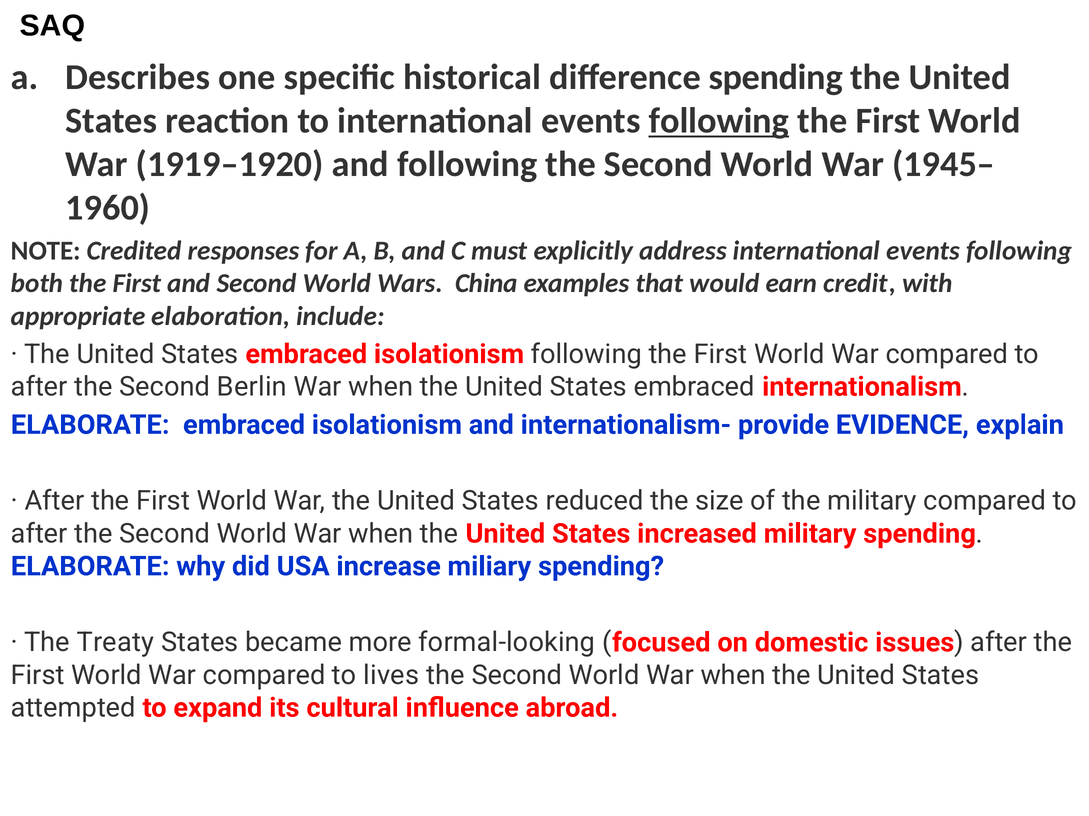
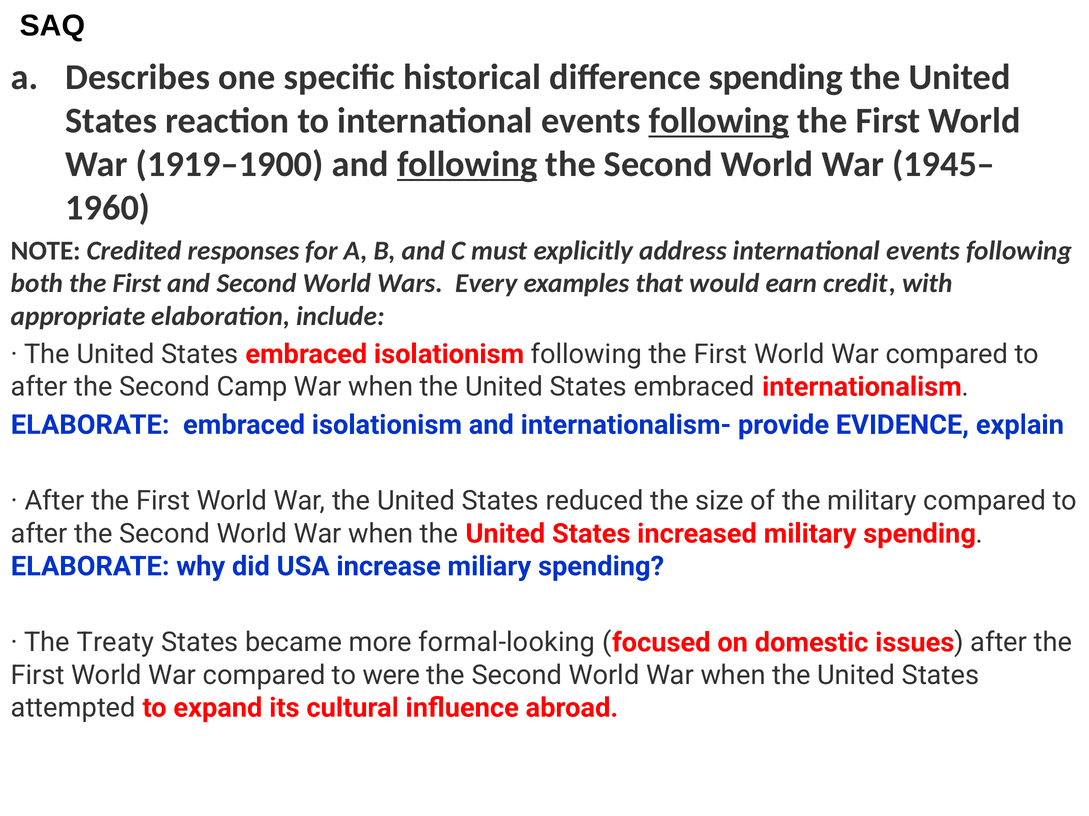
1919–1920: 1919–1920 -> 1919–1900 (230, 165)
following underline: none -> present (467, 165)
China: China -> Every (486, 284)
Berlin: Berlin -> Camp (252, 387)
lives: lives -> were (392, 676)
